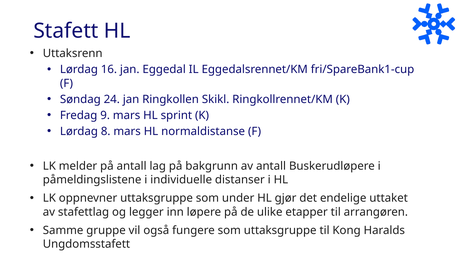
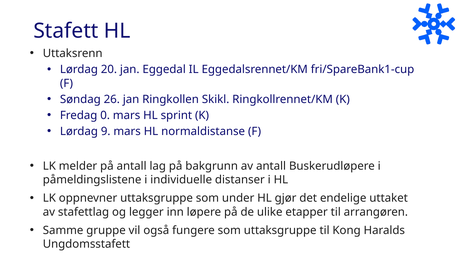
16: 16 -> 20 (109, 70)
24: 24 -> 26 (112, 100)
9: 9 -> 0 (105, 116)
8: 8 -> 9 (106, 132)
